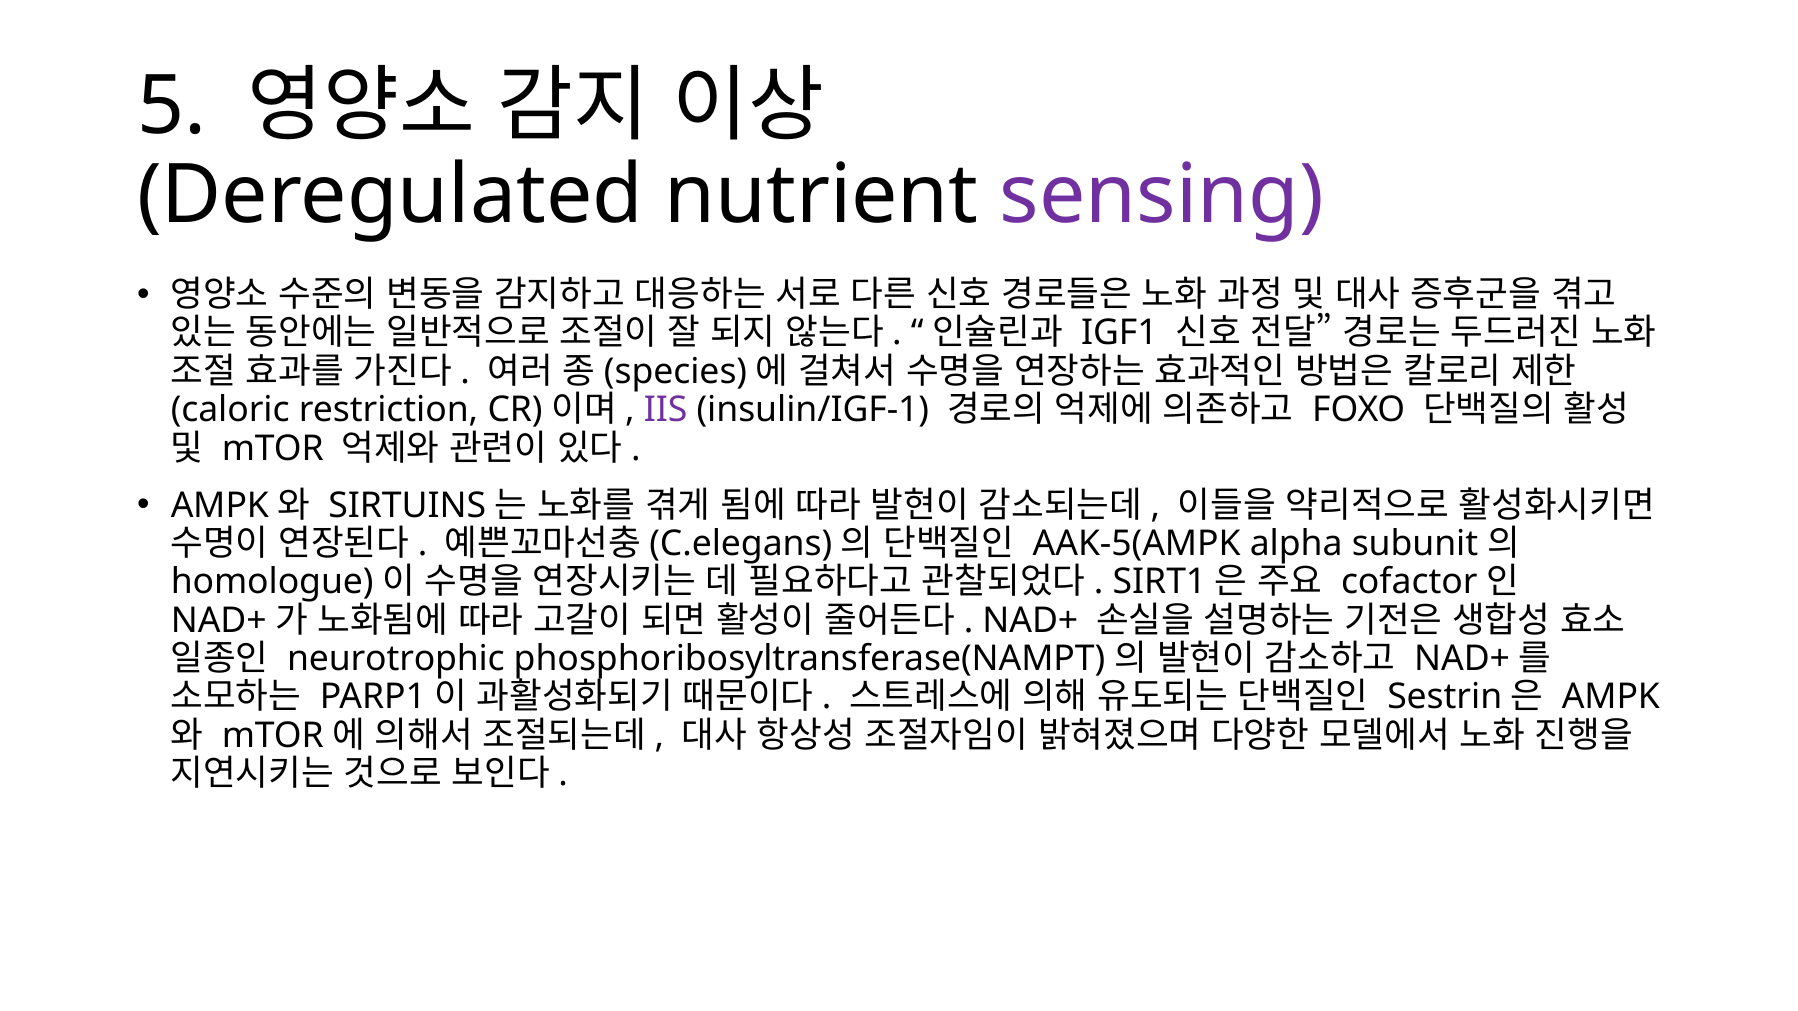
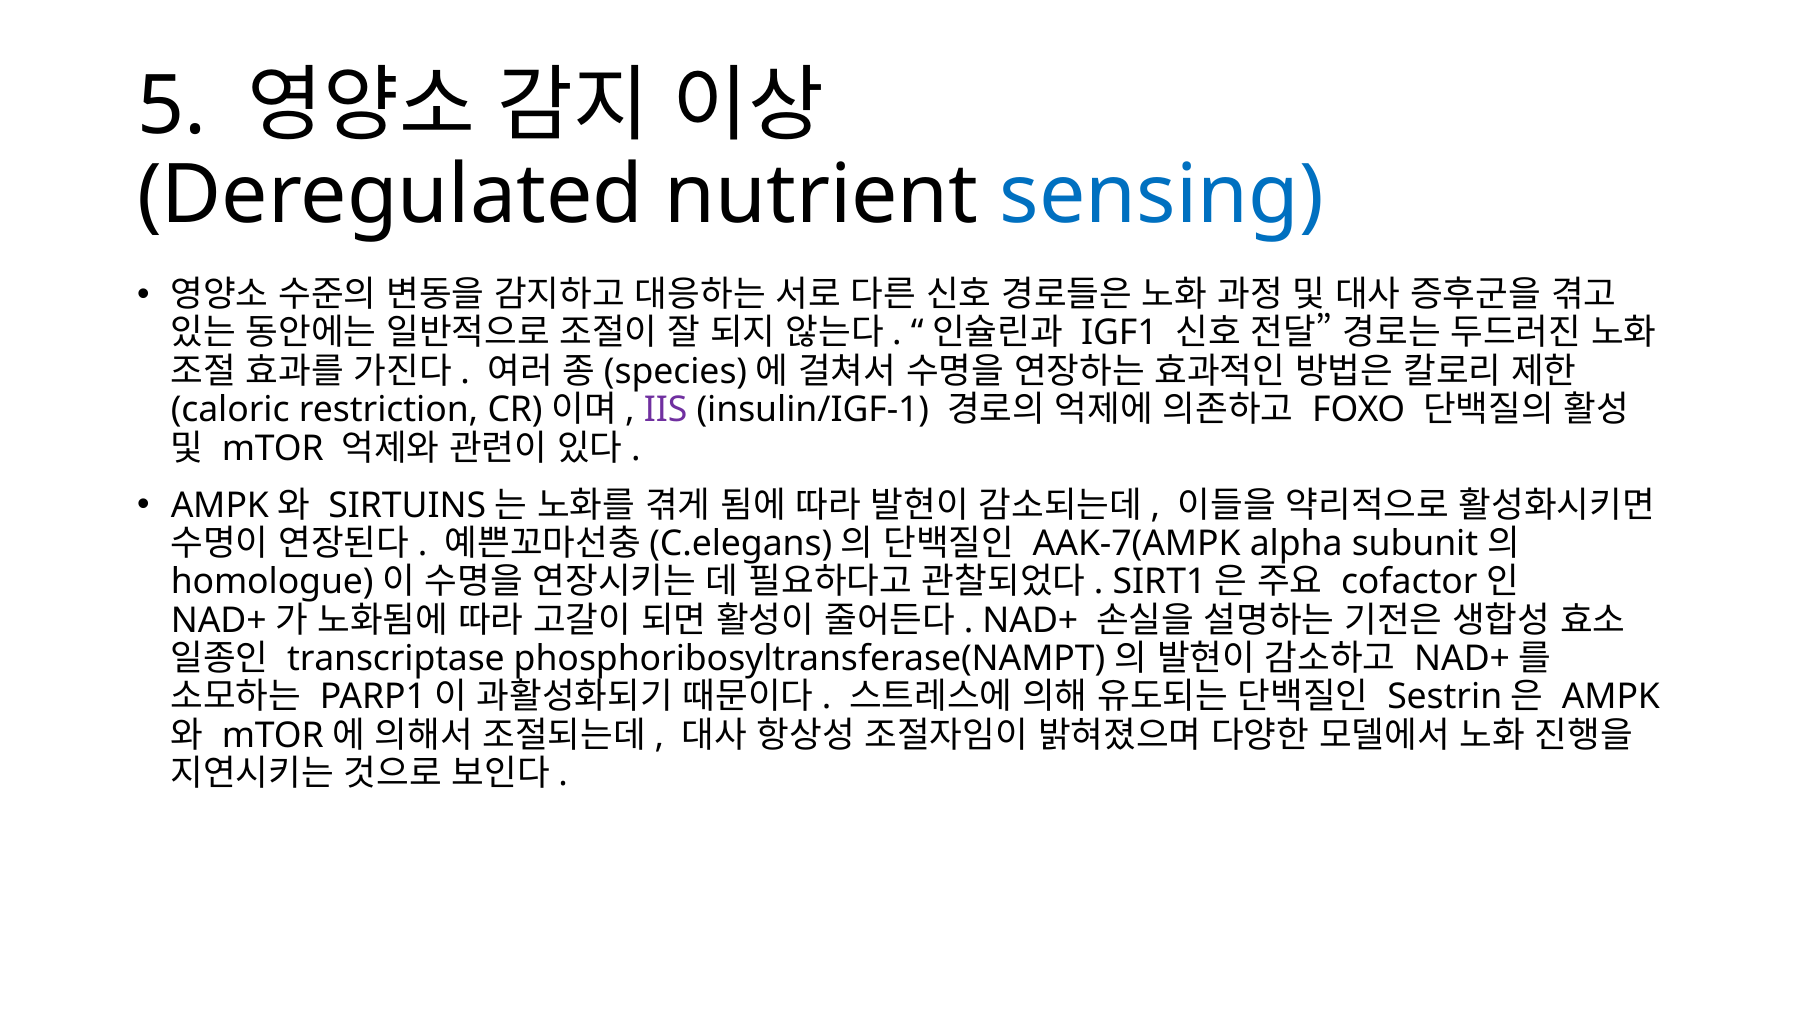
sensing colour: purple -> blue (1162, 196)
AAK-5(AMPK: AAK-5(AMPK -> AAK-7(AMPK (1137, 544)
neurotrophic: neurotrophic -> transcriptase (396, 659)
